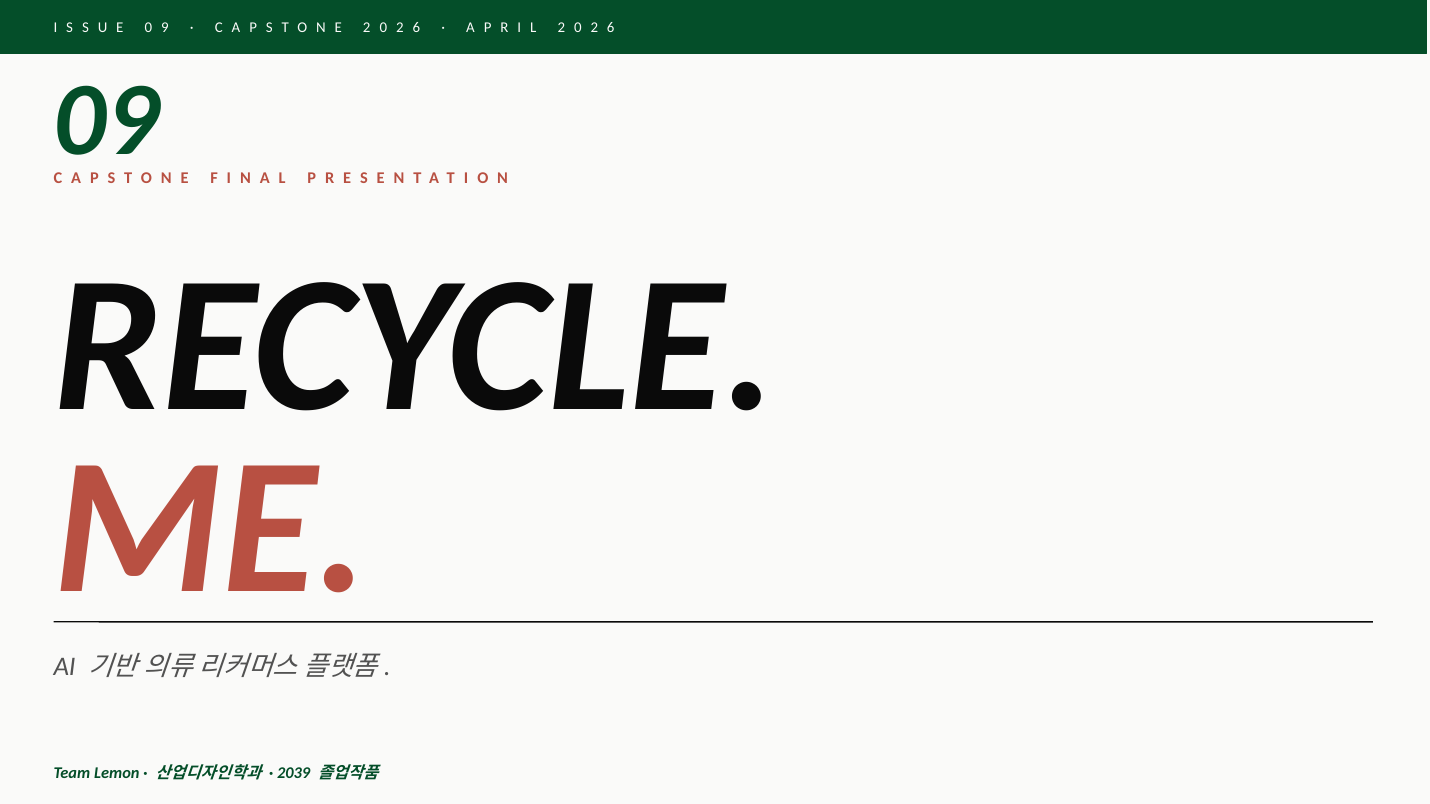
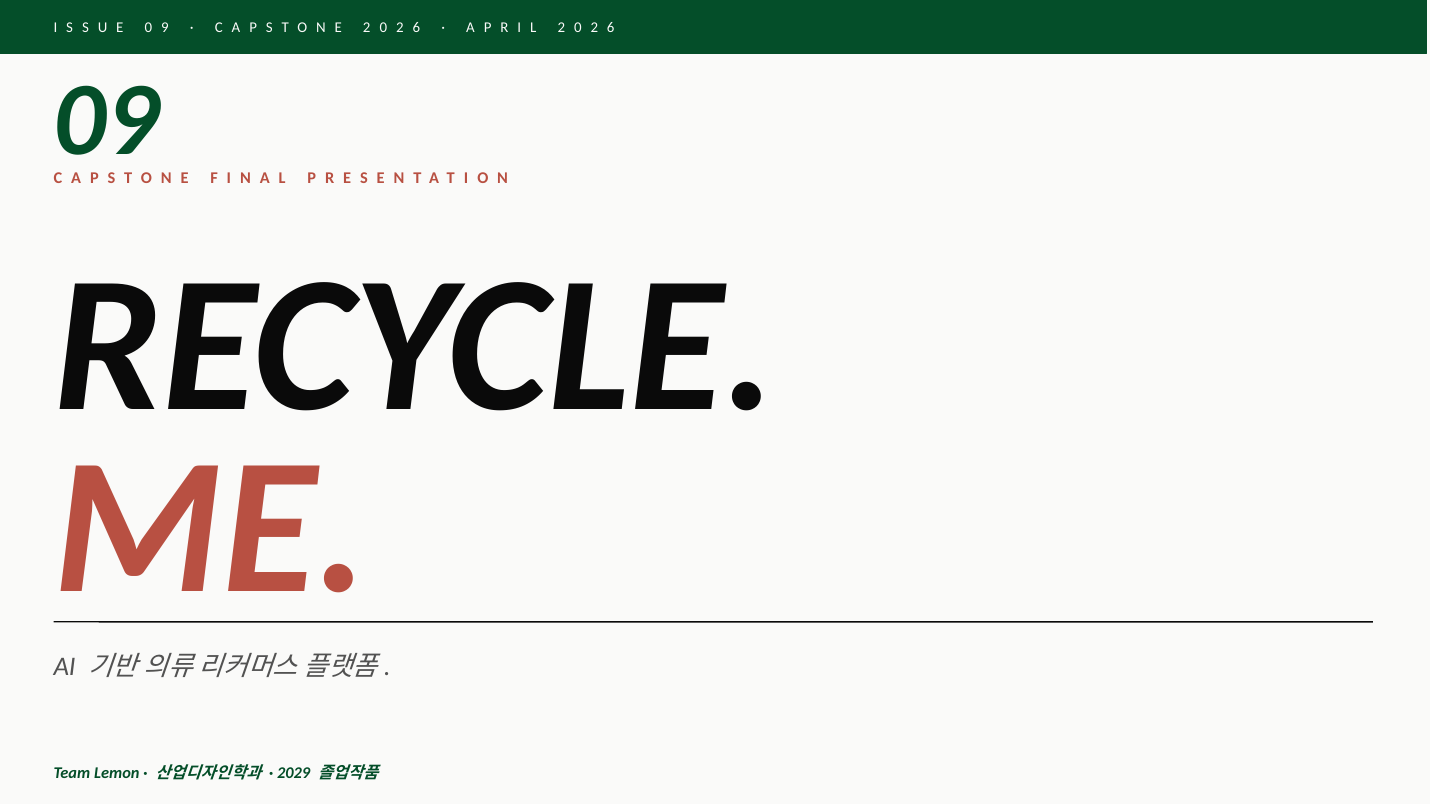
2039: 2039 -> 2029 (294, 773)
